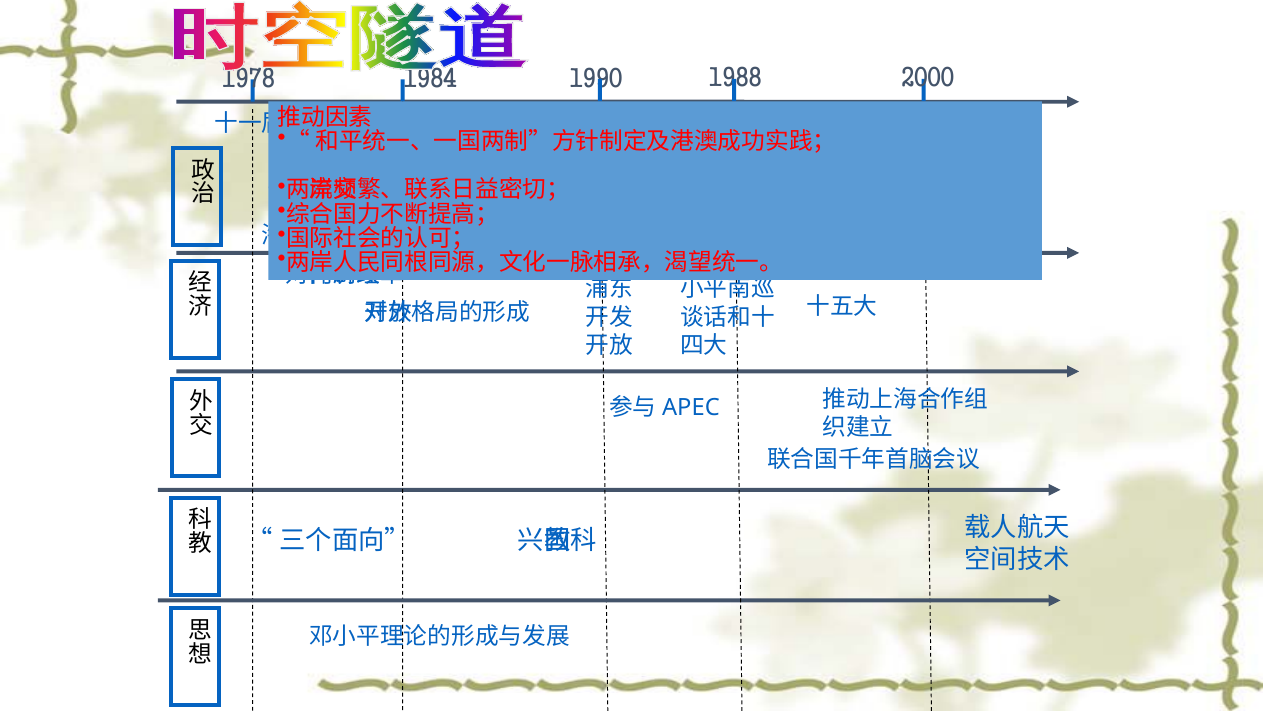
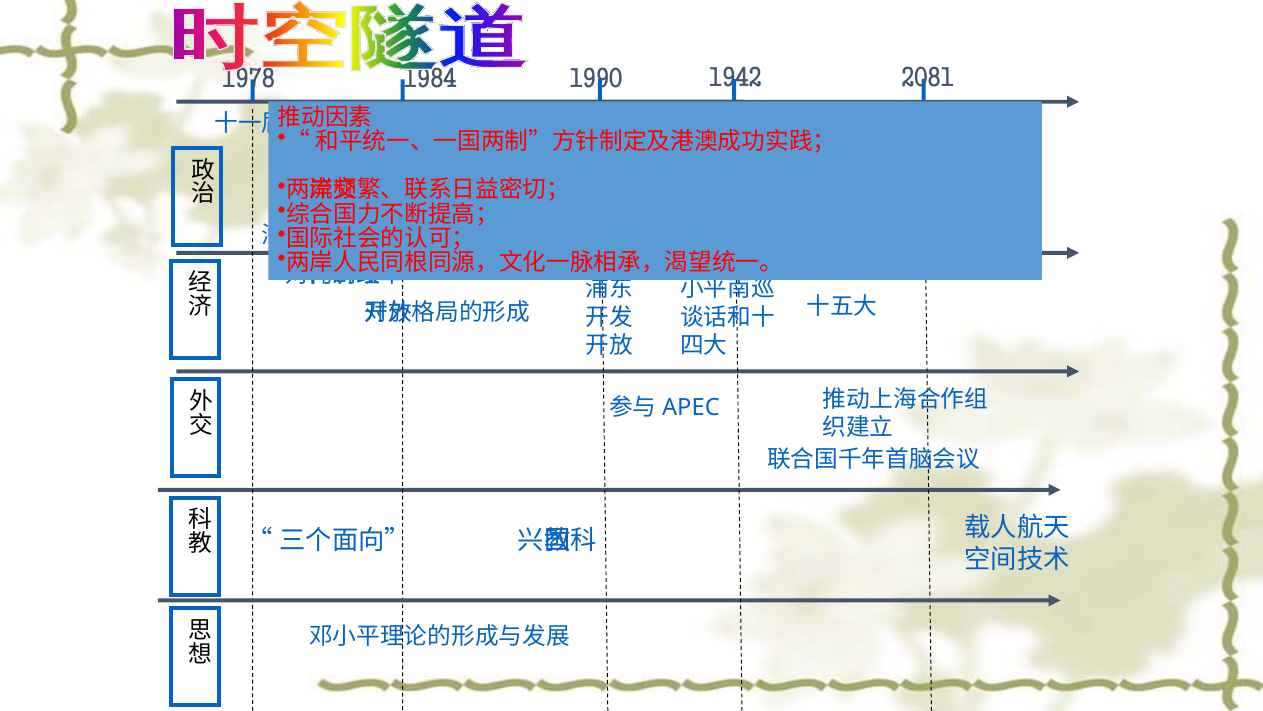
1988: 1988 -> 1942 (736, 78)
2000: 2000 -> 2081 (928, 78)
